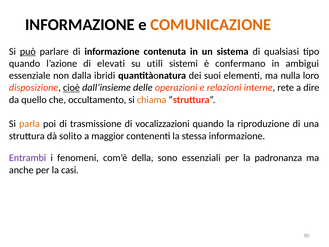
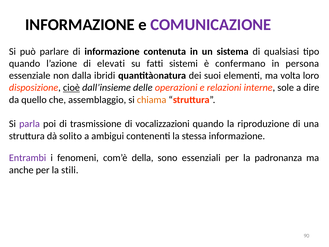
COMUNICAZIONE colour: orange -> purple (211, 25)
può underline: present -> none (28, 51)
utili: utili -> fatti (155, 63)
ambigui: ambigui -> persona (302, 63)
nulla: nulla -> volta (290, 76)
rete: rete -> sole (286, 88)
occultamento: occultamento -> assemblaggio (97, 100)
parla colour: orange -> purple (30, 124)
maggior: maggior -> ambigui (108, 136)
casi: casi -> stili (70, 170)
